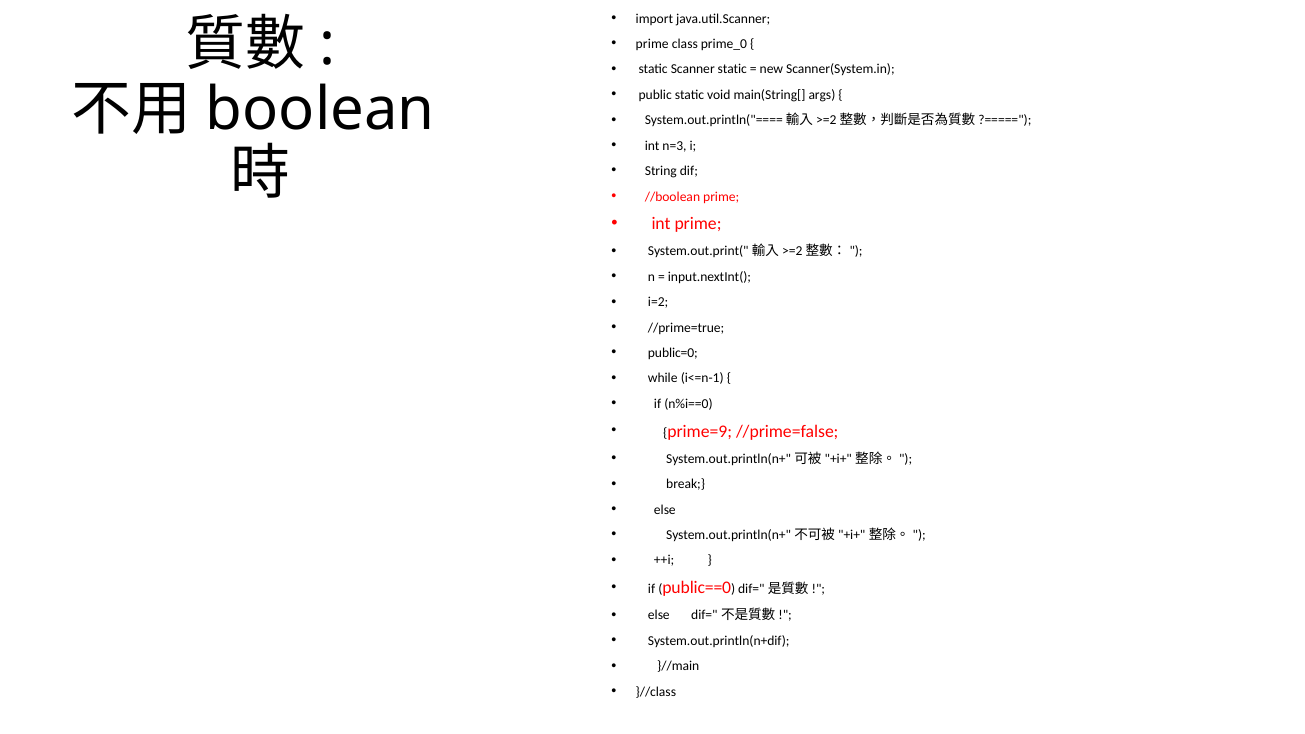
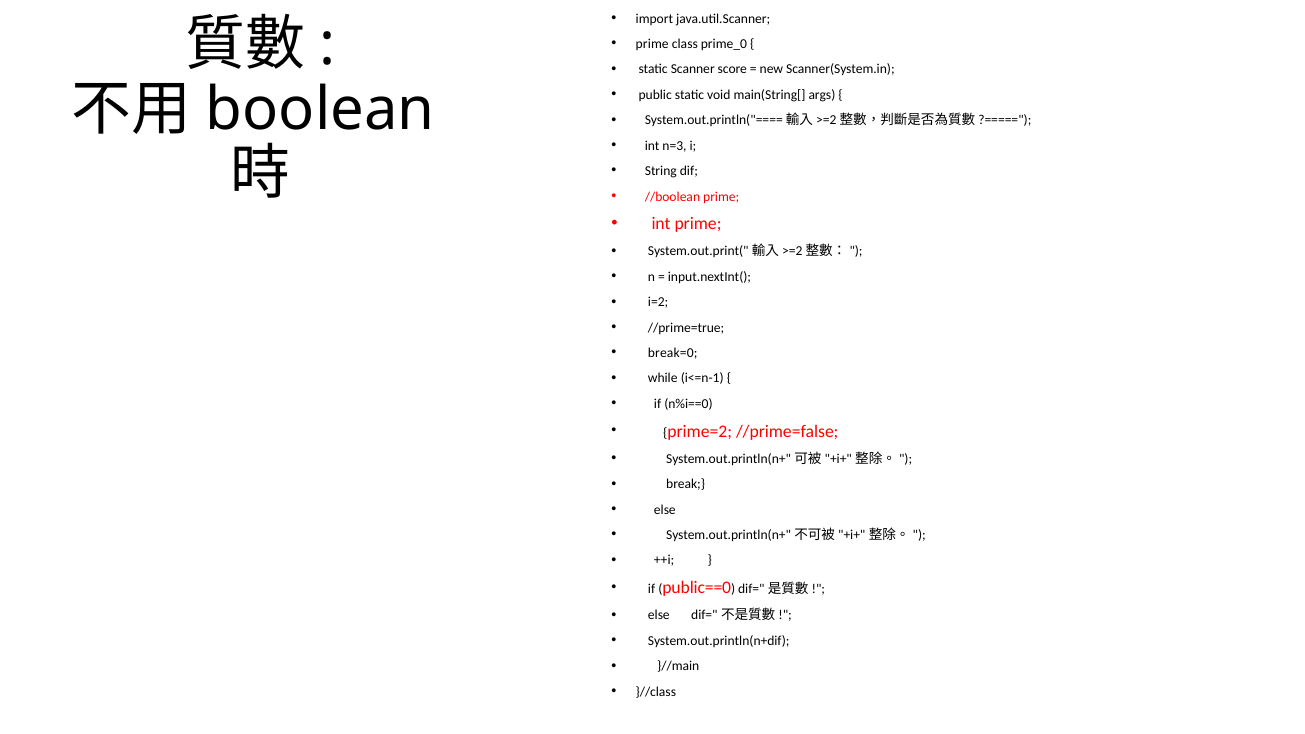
Scanner static: static -> score (732, 69)
public=0: public=0 -> break=0 (673, 353)
prime=9: prime=9 -> prime=2 (700, 431)
